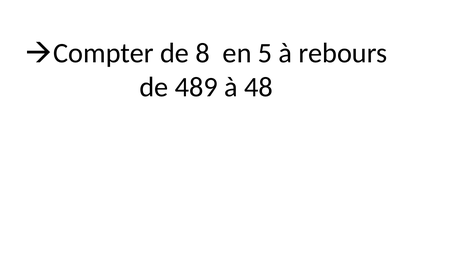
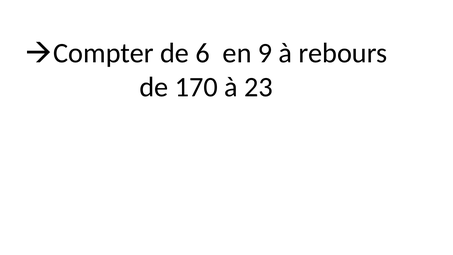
8: 8 -> 6 (203, 53)
5: 5 -> 9 (265, 53)
489: 489 -> 170 (196, 87)
48: 48 -> 23 (258, 87)
